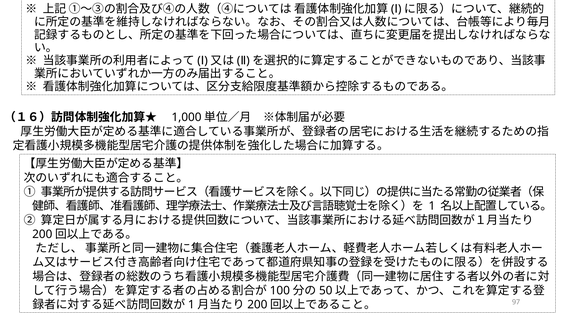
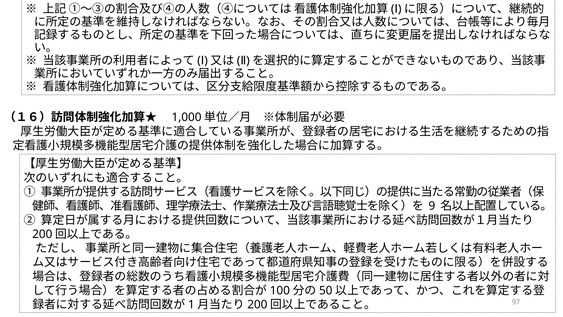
1: 1 -> 9 (432, 206)
